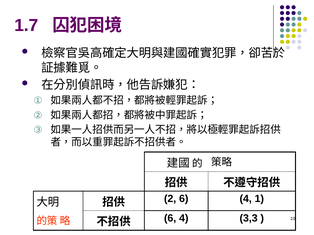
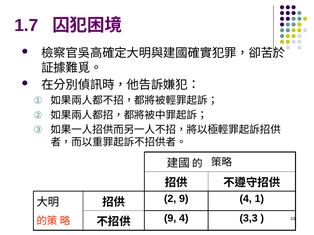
2 6: 6 -> 9 (184, 199)
6: 6 -> 9 (170, 219)
